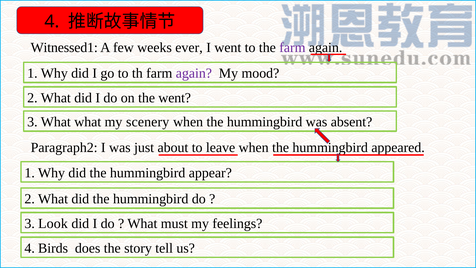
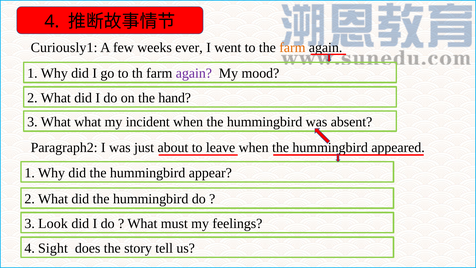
Witnessed1: Witnessed1 -> Curiously1 (64, 48)
farm colour: purple -> orange (292, 48)
the went: went -> hand (175, 98)
scenery: scenery -> incident (148, 122)
Birds: Birds -> Sight (53, 248)
